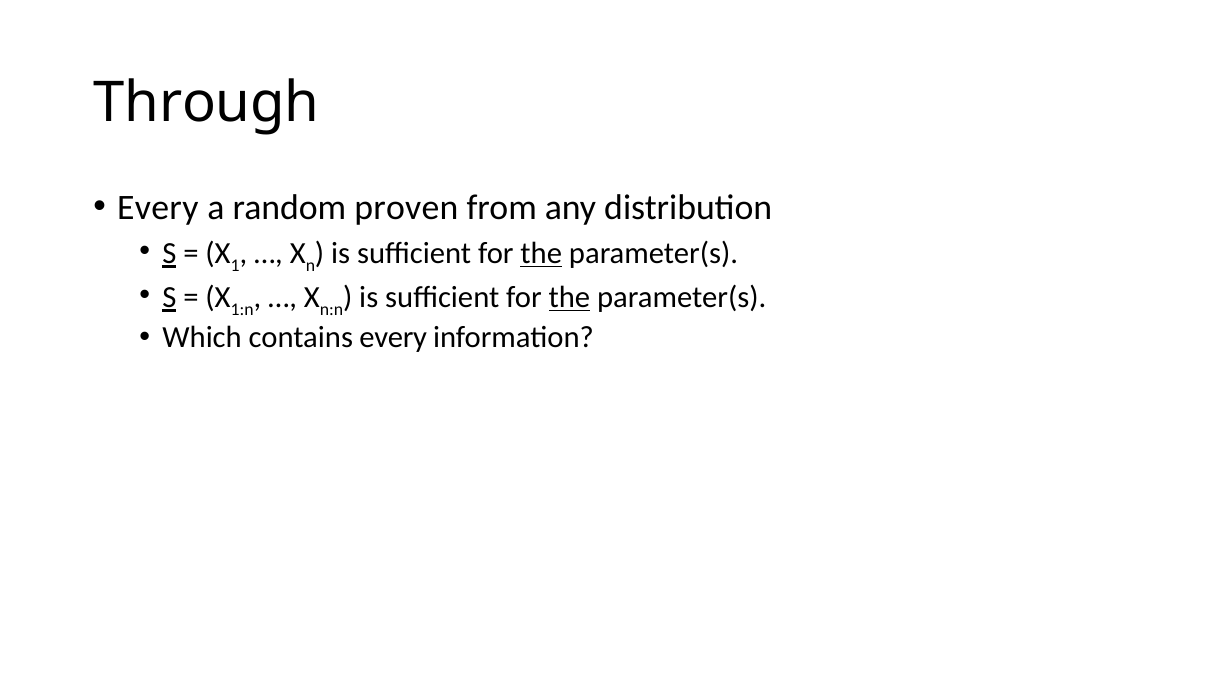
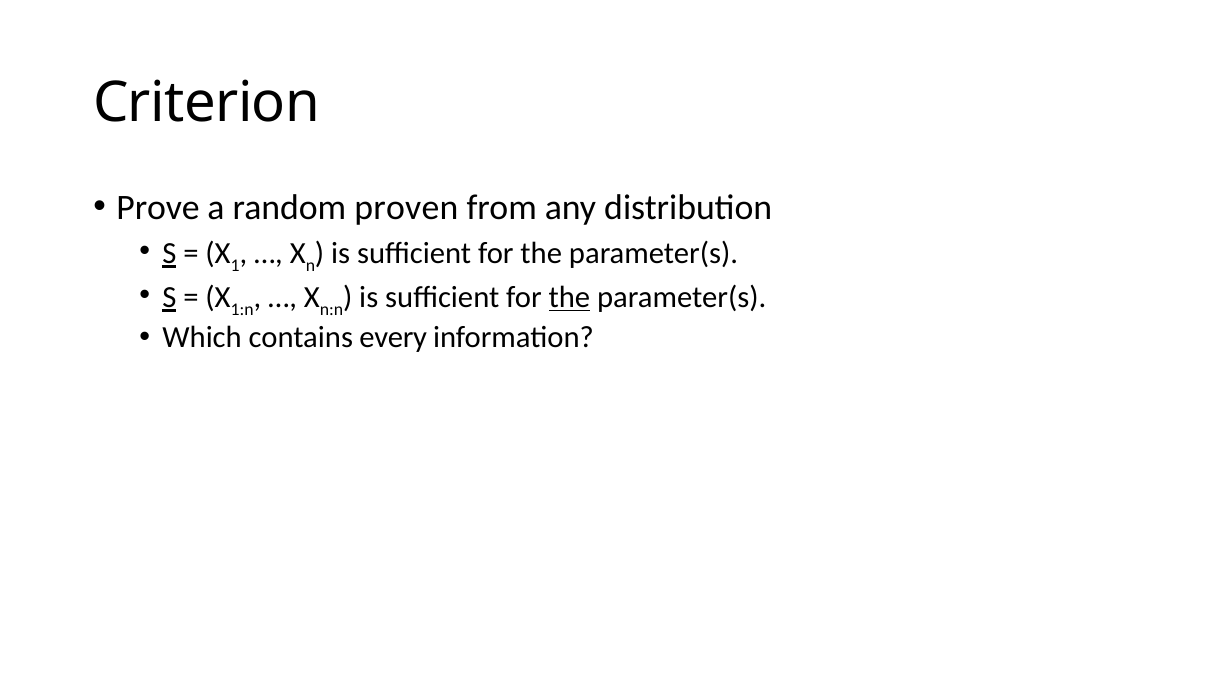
Through: Through -> Criterion (207, 103)
Every: Every -> Prove (158, 207)
the underline: present -> none (541, 253)
